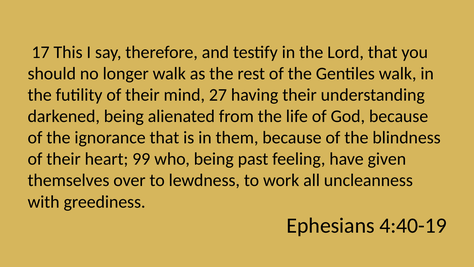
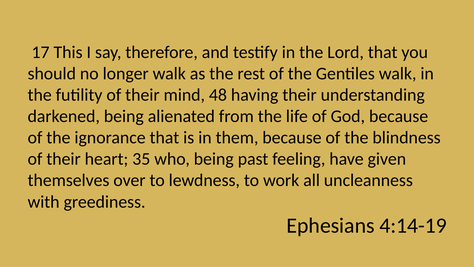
27: 27 -> 48 (218, 95)
99: 99 -> 35 (141, 159)
4:40-19: 4:40-19 -> 4:14-19 (413, 225)
